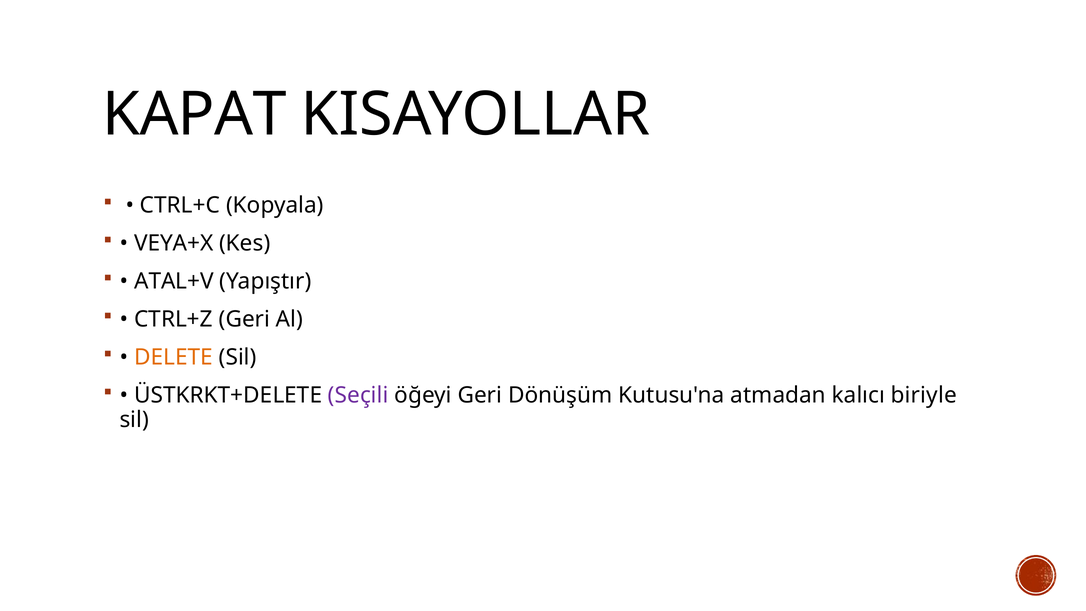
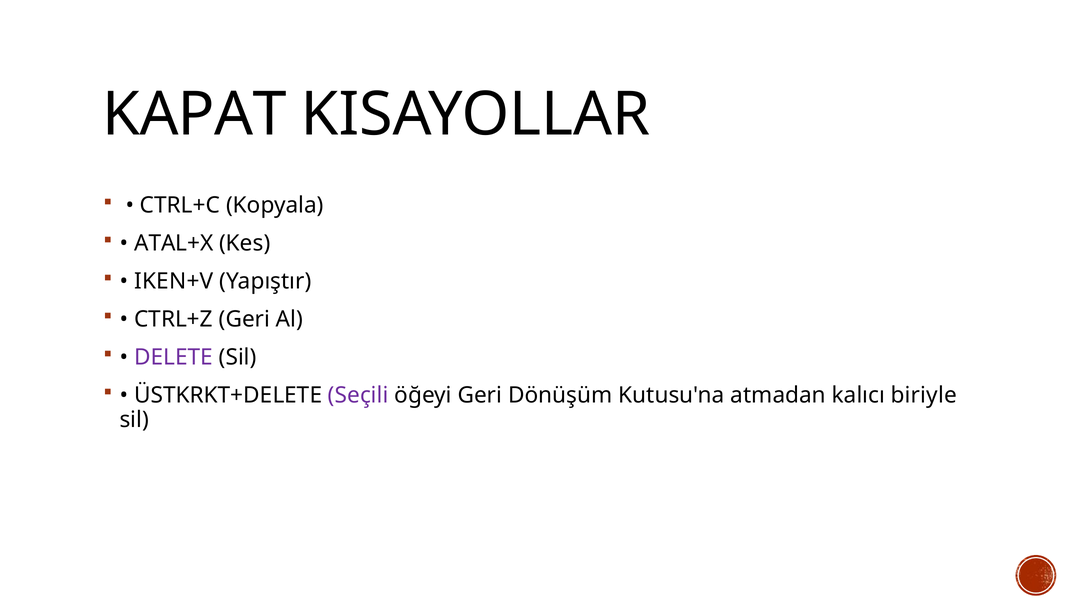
VEYA+X: VEYA+X -> ATAL+X (174, 243)
ATAL+V: ATAL+V -> IKEN+V (174, 281)
DELETE colour: orange -> purple (173, 357)
